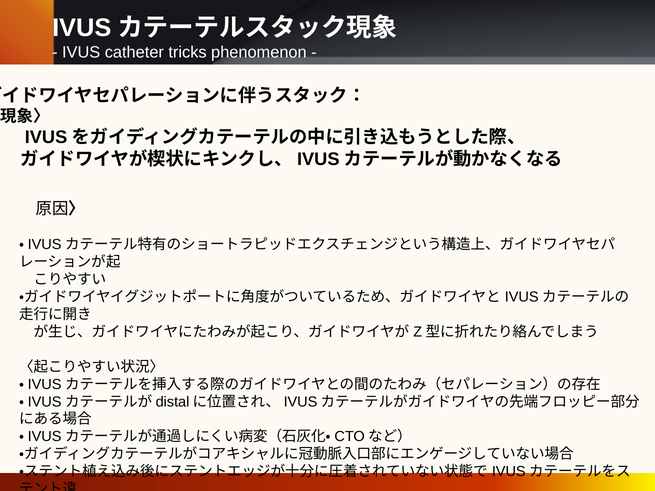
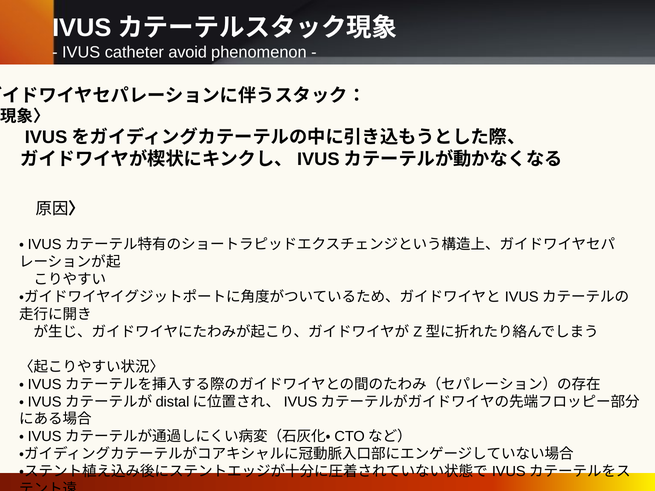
tricks: tricks -> avoid (188, 53)
